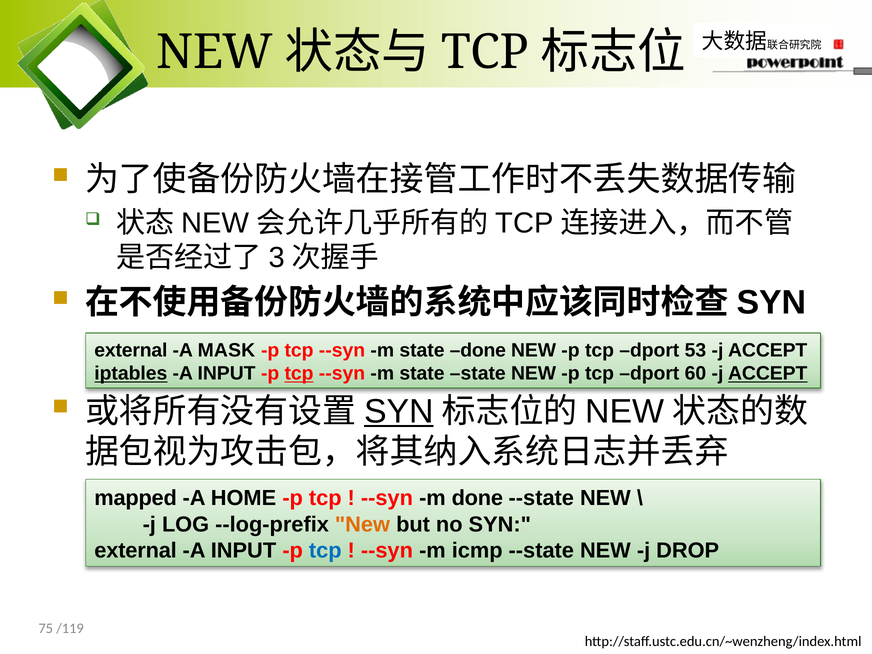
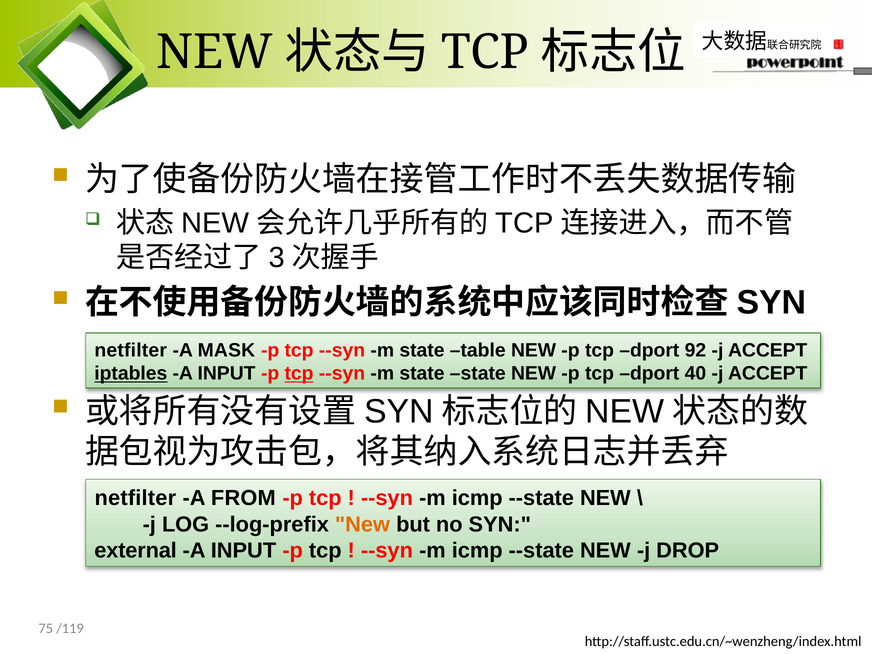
external: external -> netfilter (131, 350)
state done: done -> table (478, 350)
53: 53 -> 92 (696, 350)
60: 60 -> 40 (696, 374)
ACCEPT underline: present -> none (768, 374)
SYN underline: present -> none (399, 411)
mapped: mapped -> netfilter (135, 498)
HOME: HOME -> FROM (243, 498)
done: done -> icmp (477, 498)
tcp colour: blue -> black (325, 550)
